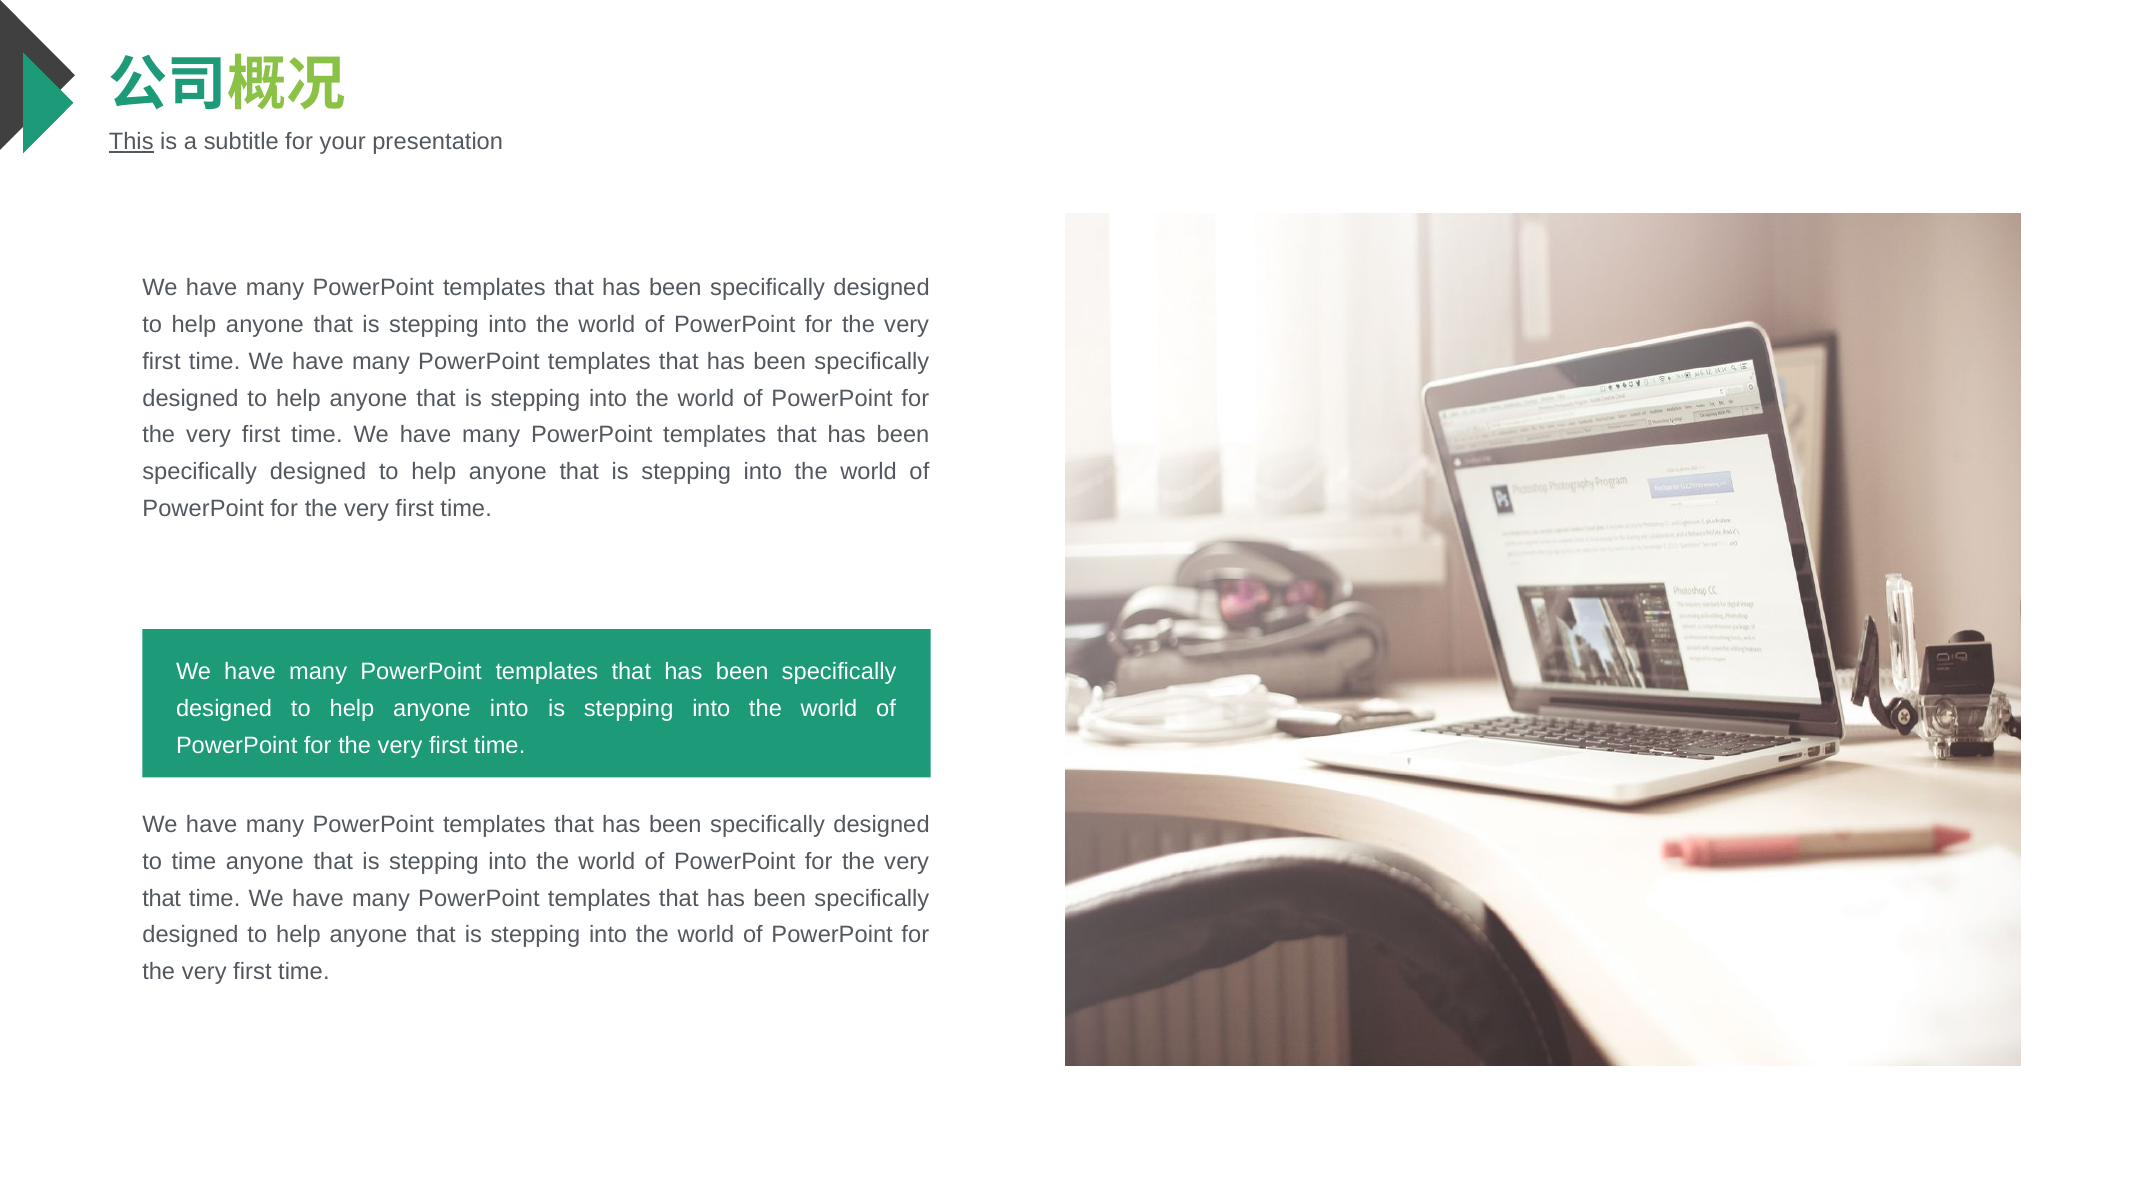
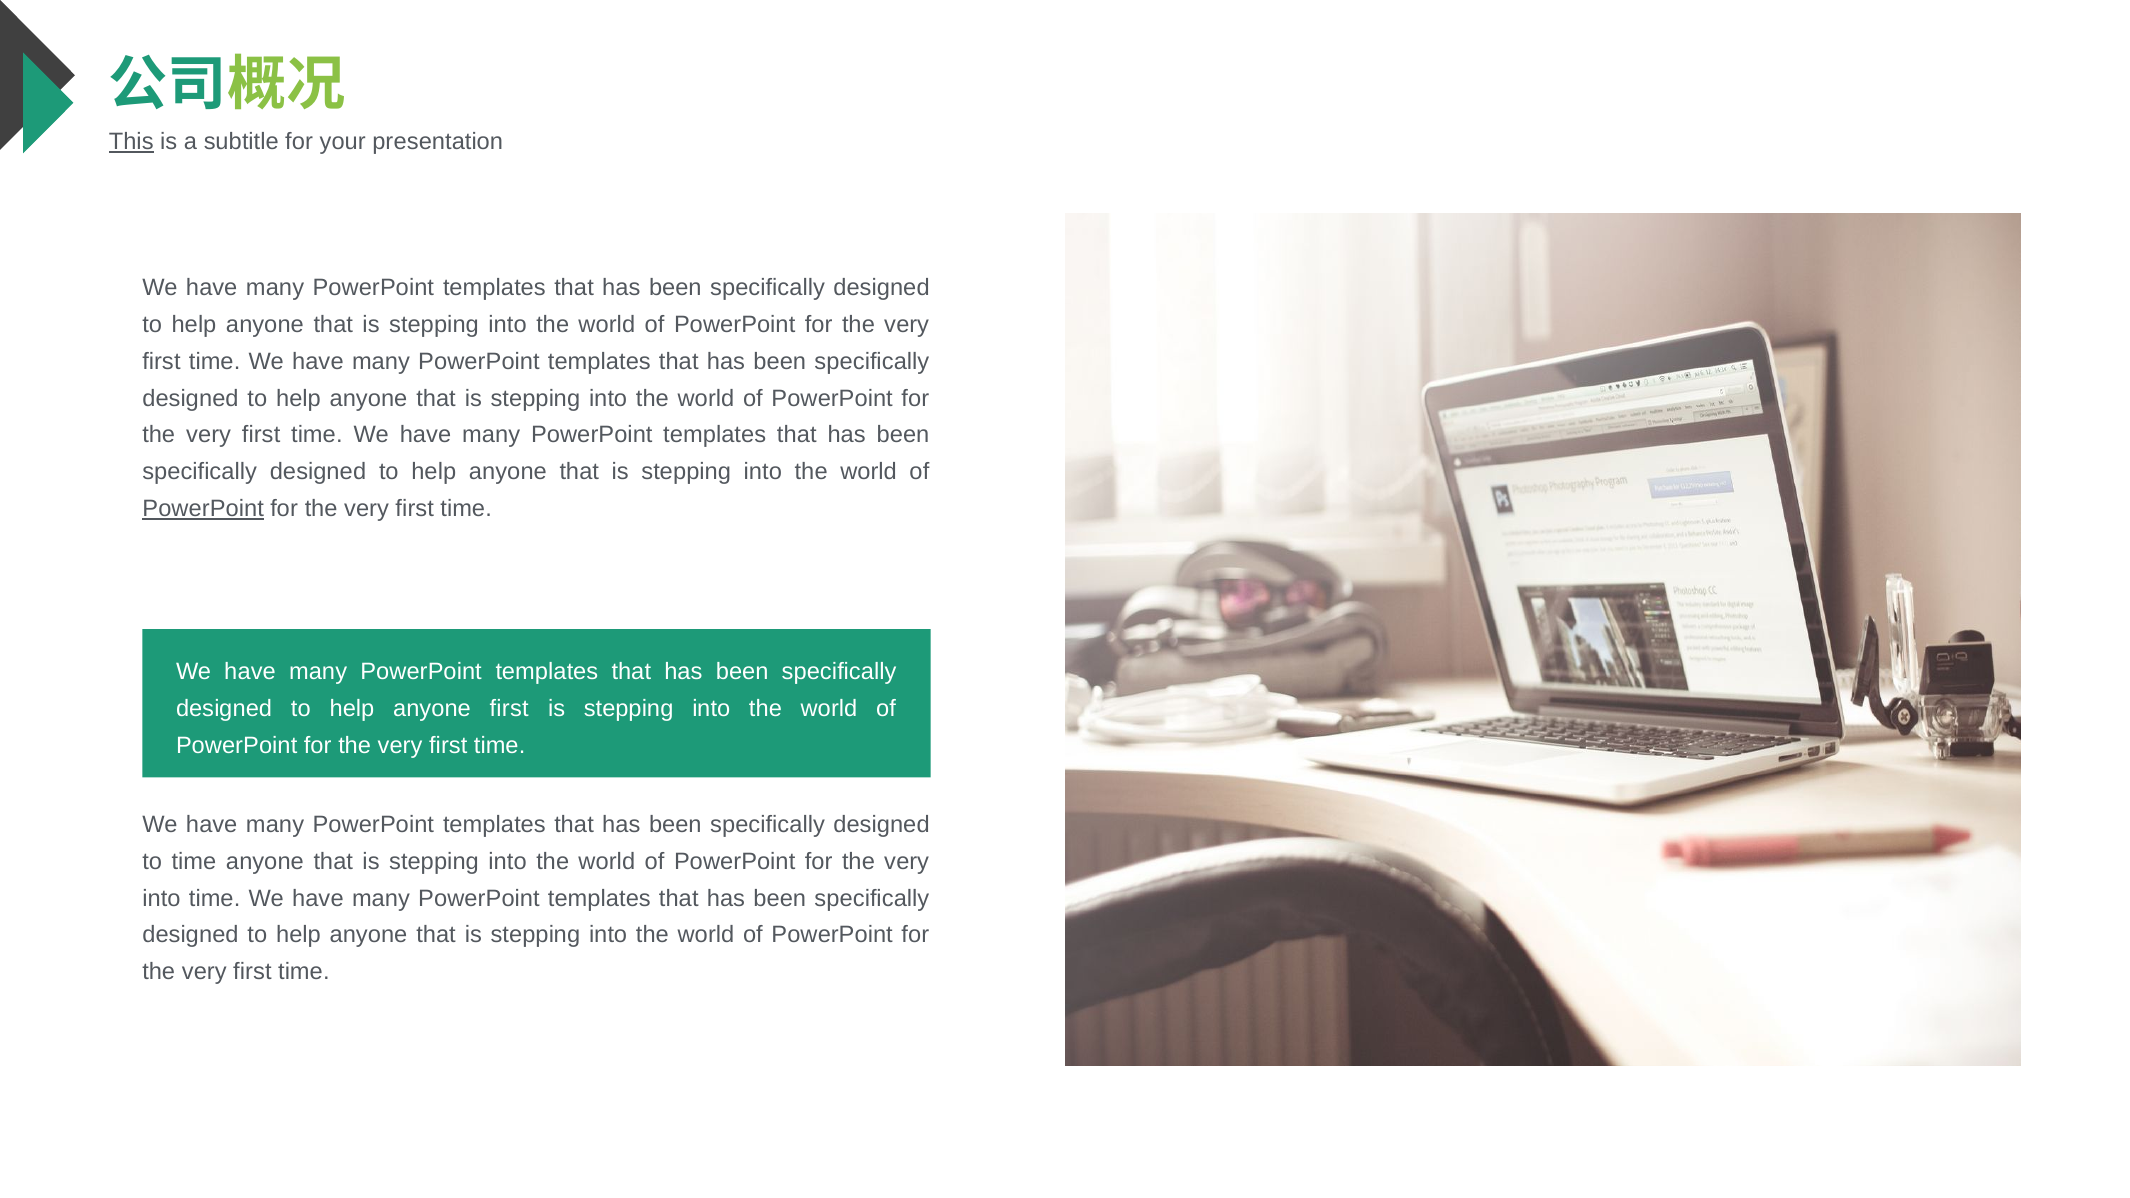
PowerPoint underline: none -> present (203, 509)
anyone into: into -> first (509, 708)
that: that -> into (162, 898)
